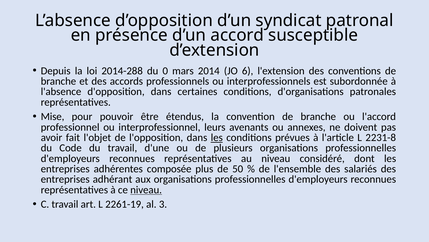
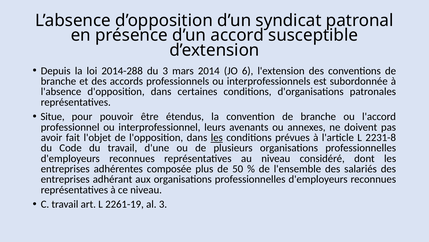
du 0: 0 -> 3 (165, 71)
Mise: Mise -> Situe (53, 116)
niveau underline: present -> none (146, 189)
